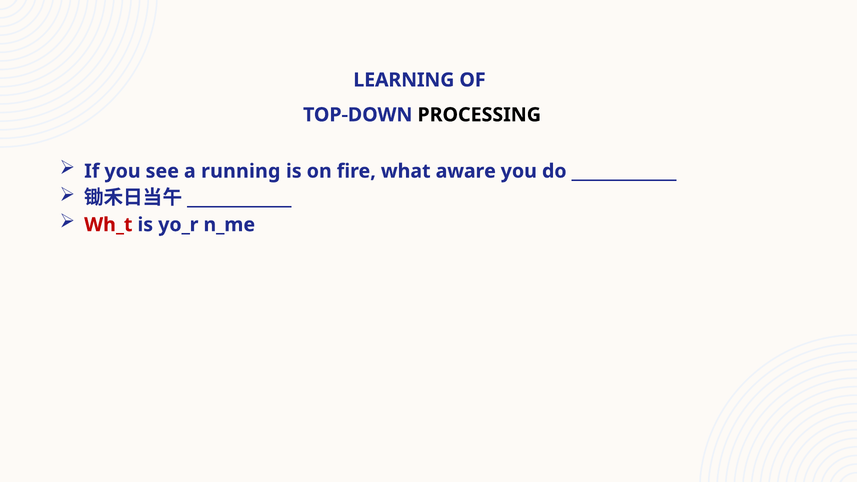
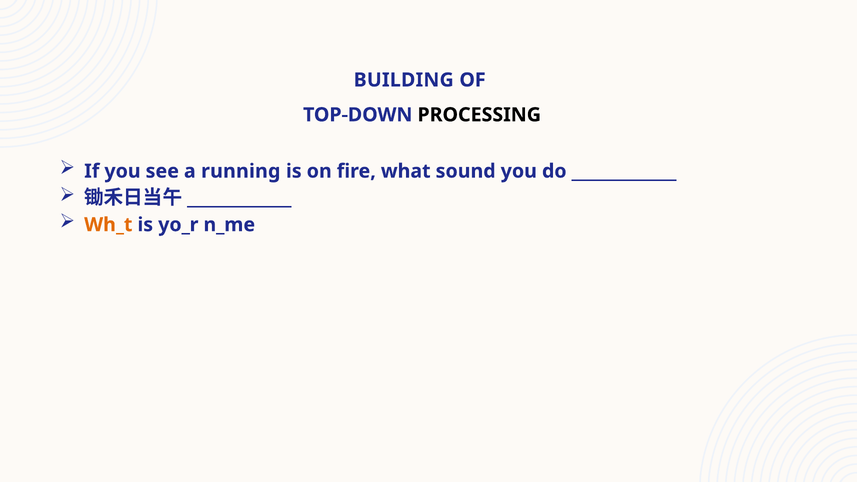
LEARNING: LEARNING -> BUILDING (404, 80)
aware: aware -> sound (466, 171)
Wh_t colour: red -> orange (108, 225)
